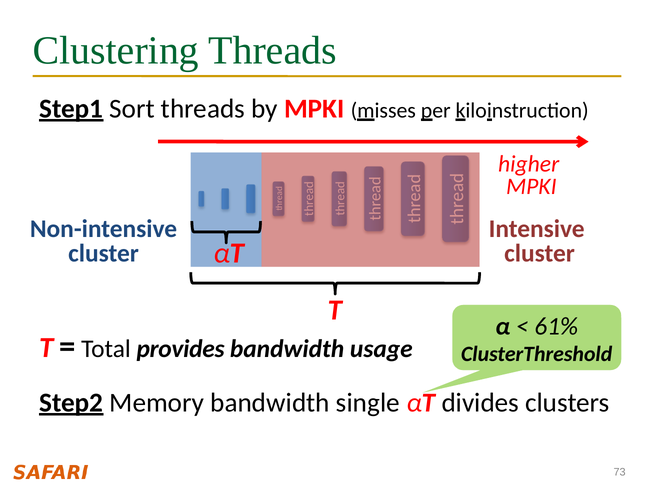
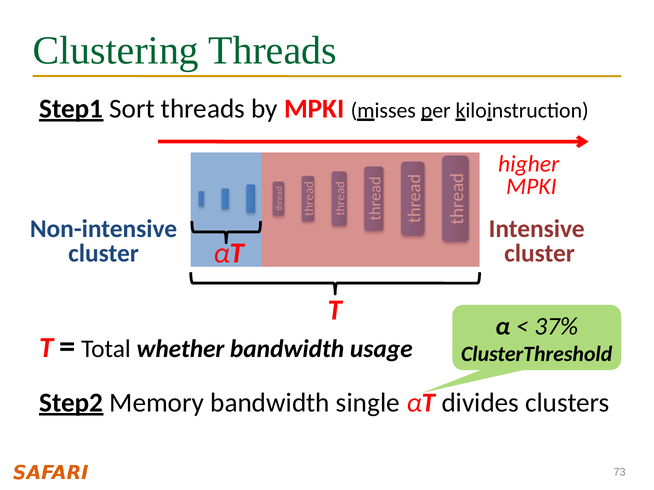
61%: 61% -> 37% (556, 327)
provides: provides -> whether (180, 349)
